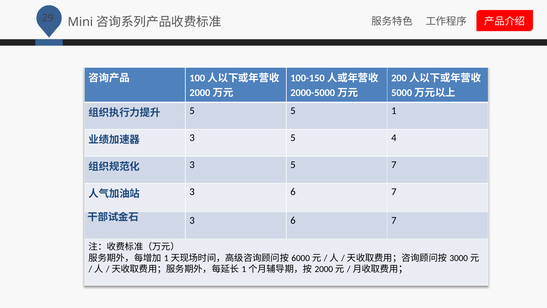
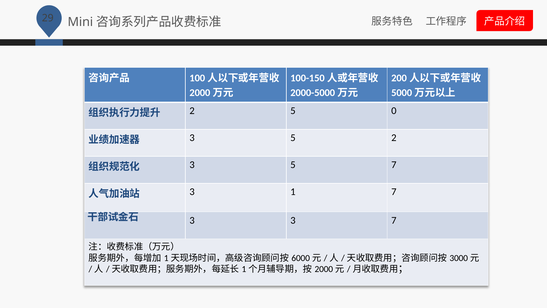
5: 5 -> 2 (192, 111)
1: 1 -> 0 (394, 111)
5 4: 4 -> 2 (394, 138)
6: 6 -> 1 (293, 191)
6: 6 -> 3 (293, 220)
